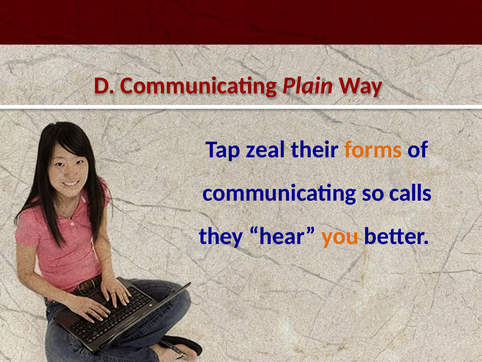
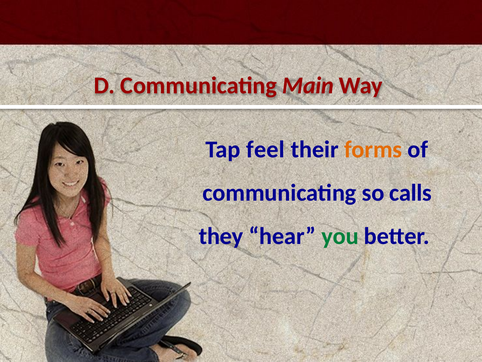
Plain: Plain -> Main (308, 85)
zeal: zeal -> feel (265, 149)
you colour: orange -> green (340, 236)
